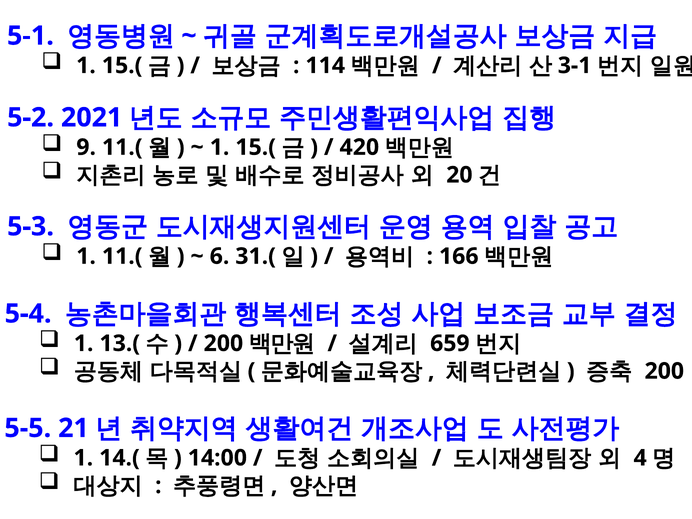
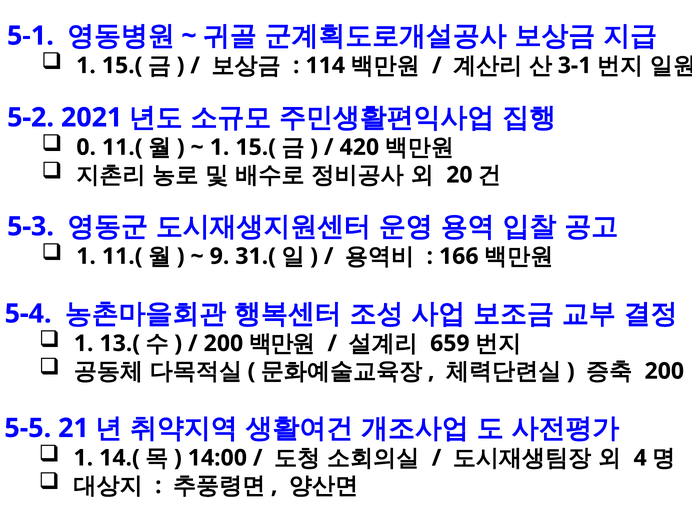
9: 9 -> 0 (86, 147)
6: 6 -> 9 (220, 256)
